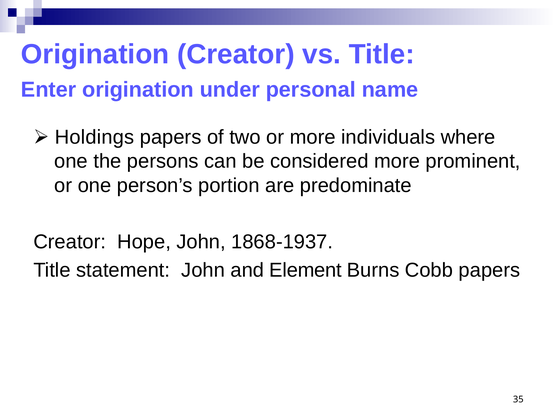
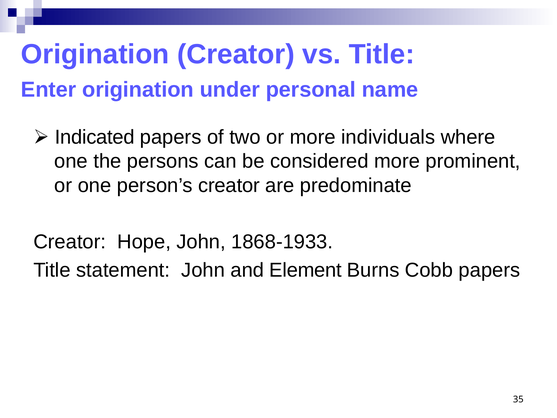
Holdings: Holdings -> Indicated (95, 137)
person’s portion: portion -> creator (229, 185)
1868-1937: 1868-1937 -> 1868-1933 (282, 242)
